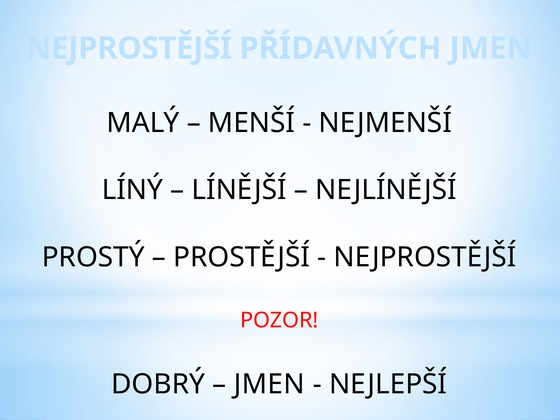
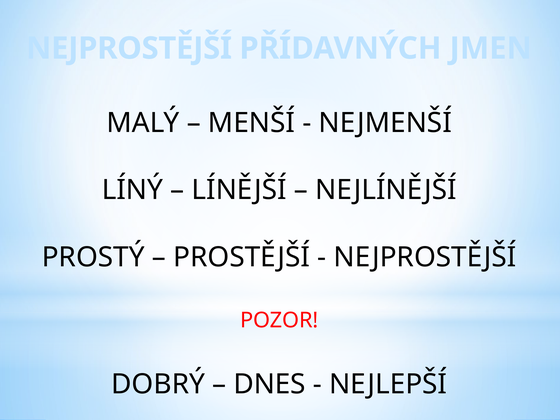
JMEN: JMEN -> DNES (270, 384)
